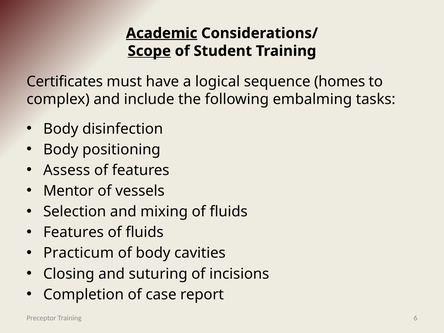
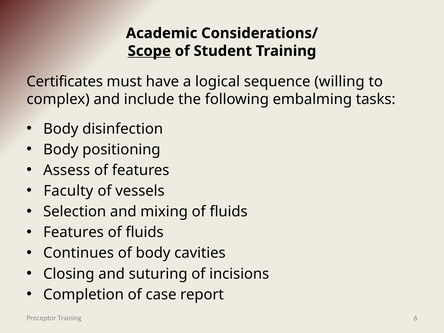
Academic underline: present -> none (162, 33)
homes: homes -> willing (340, 82)
Mentor: Mentor -> Faculty (68, 191)
Practicum: Practicum -> Continues (79, 253)
